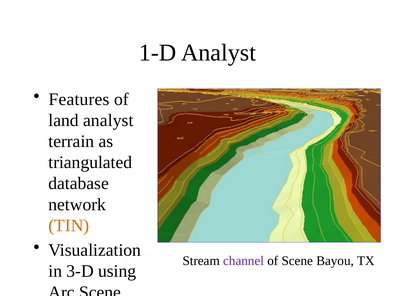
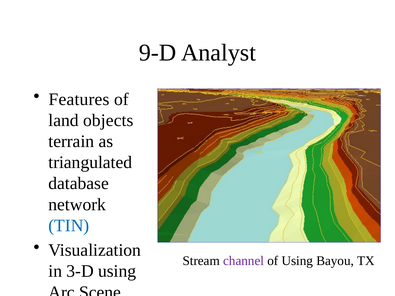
1-D: 1-D -> 9-D (158, 53)
land analyst: analyst -> objects (108, 120)
TIN colour: orange -> blue (69, 226)
of Scene: Scene -> Using (297, 261)
